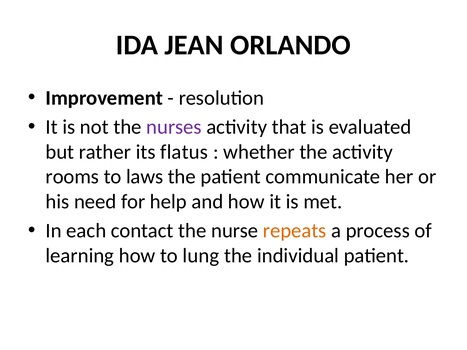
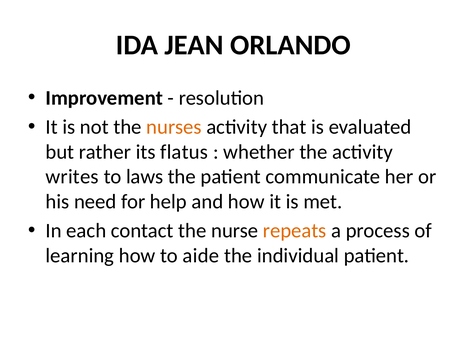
nurses colour: purple -> orange (174, 127)
rooms: rooms -> writes (72, 177)
lung: lung -> aide (201, 256)
